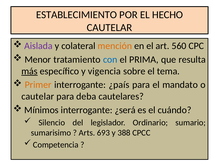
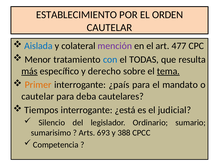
HECHO: HECHO -> ORDEN (168, 15)
Aislada colour: purple -> blue (38, 46)
mención colour: orange -> purple (115, 46)
560: 560 -> 477 (179, 46)
PRIMA: PRIMA -> TODAS (144, 60)
vigencia: vigencia -> derecho (104, 71)
tema underline: none -> present (168, 71)
Mínimos: Mínimos -> Tiempos (41, 110)
¿será: ¿será -> ¿está (125, 110)
cuándo: cuándo -> judicial (174, 110)
